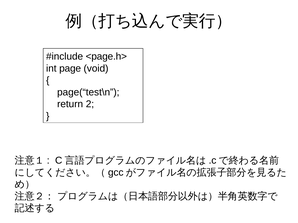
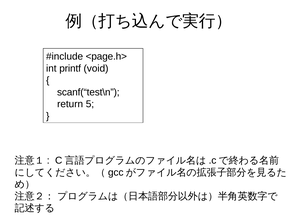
page: page -> printf (70, 69)
page(“test\n: page(“test\n -> scanf(“test\n (88, 92)
2: 2 -> 5 (90, 104)
